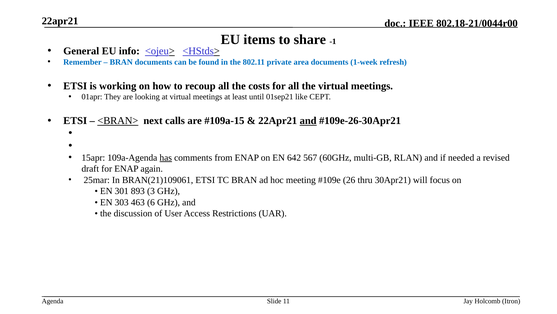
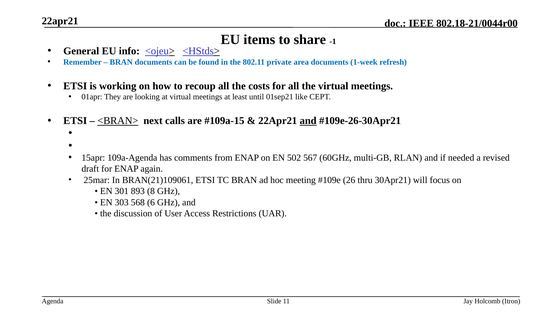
has underline: present -> none (166, 157)
642: 642 -> 502 (294, 157)
3: 3 -> 8 (151, 191)
463: 463 -> 568 (138, 202)
